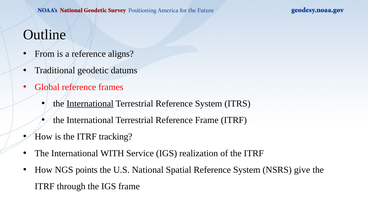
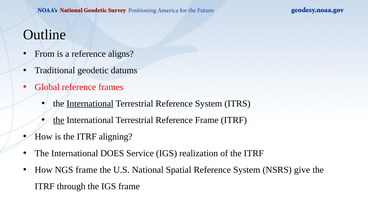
the underline: none -> present (59, 120)
tracking: tracking -> aligning (116, 137)
WITH: WITH -> DOES (112, 153)
NGS points: points -> frame (86, 170)
